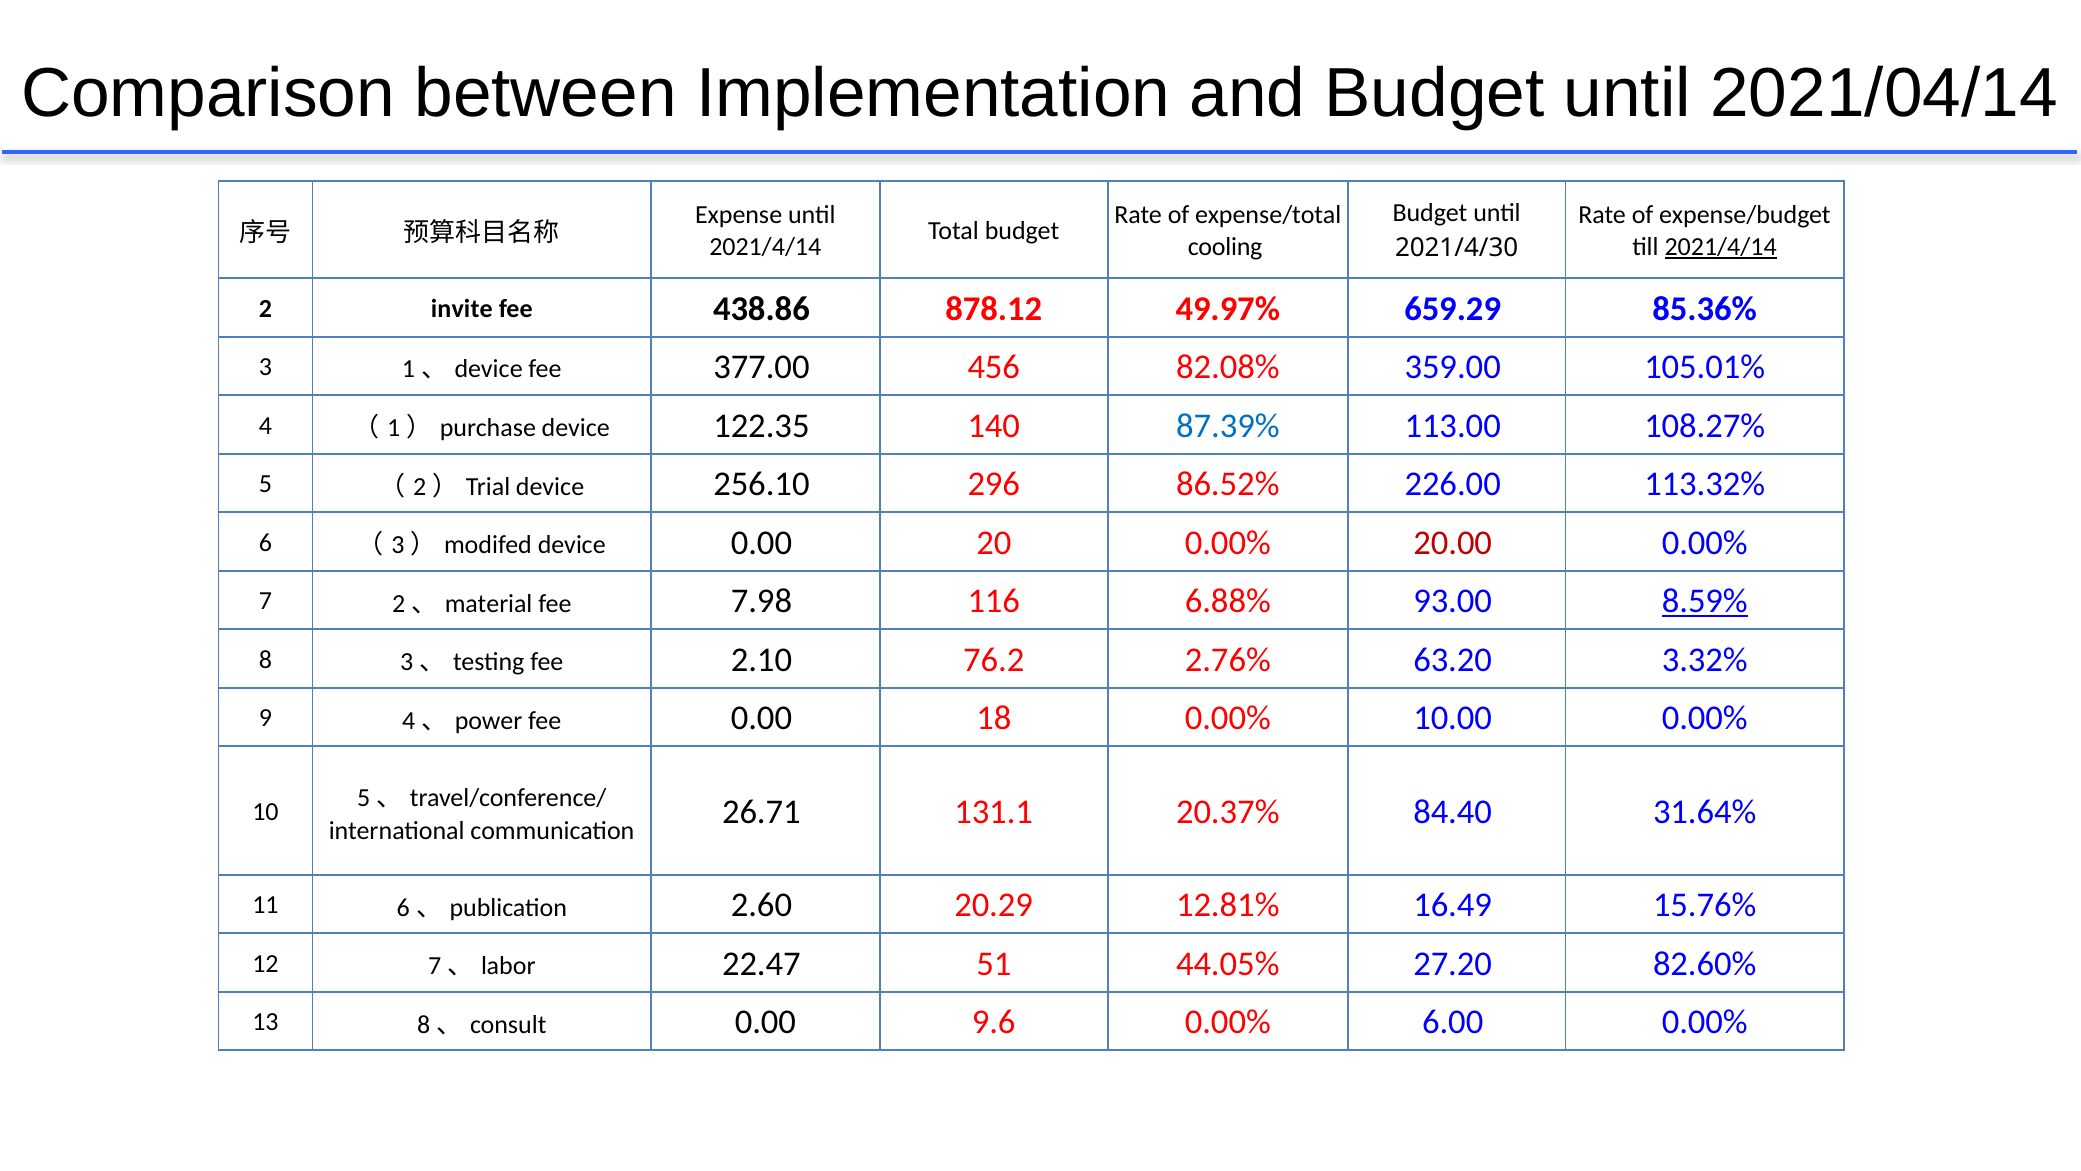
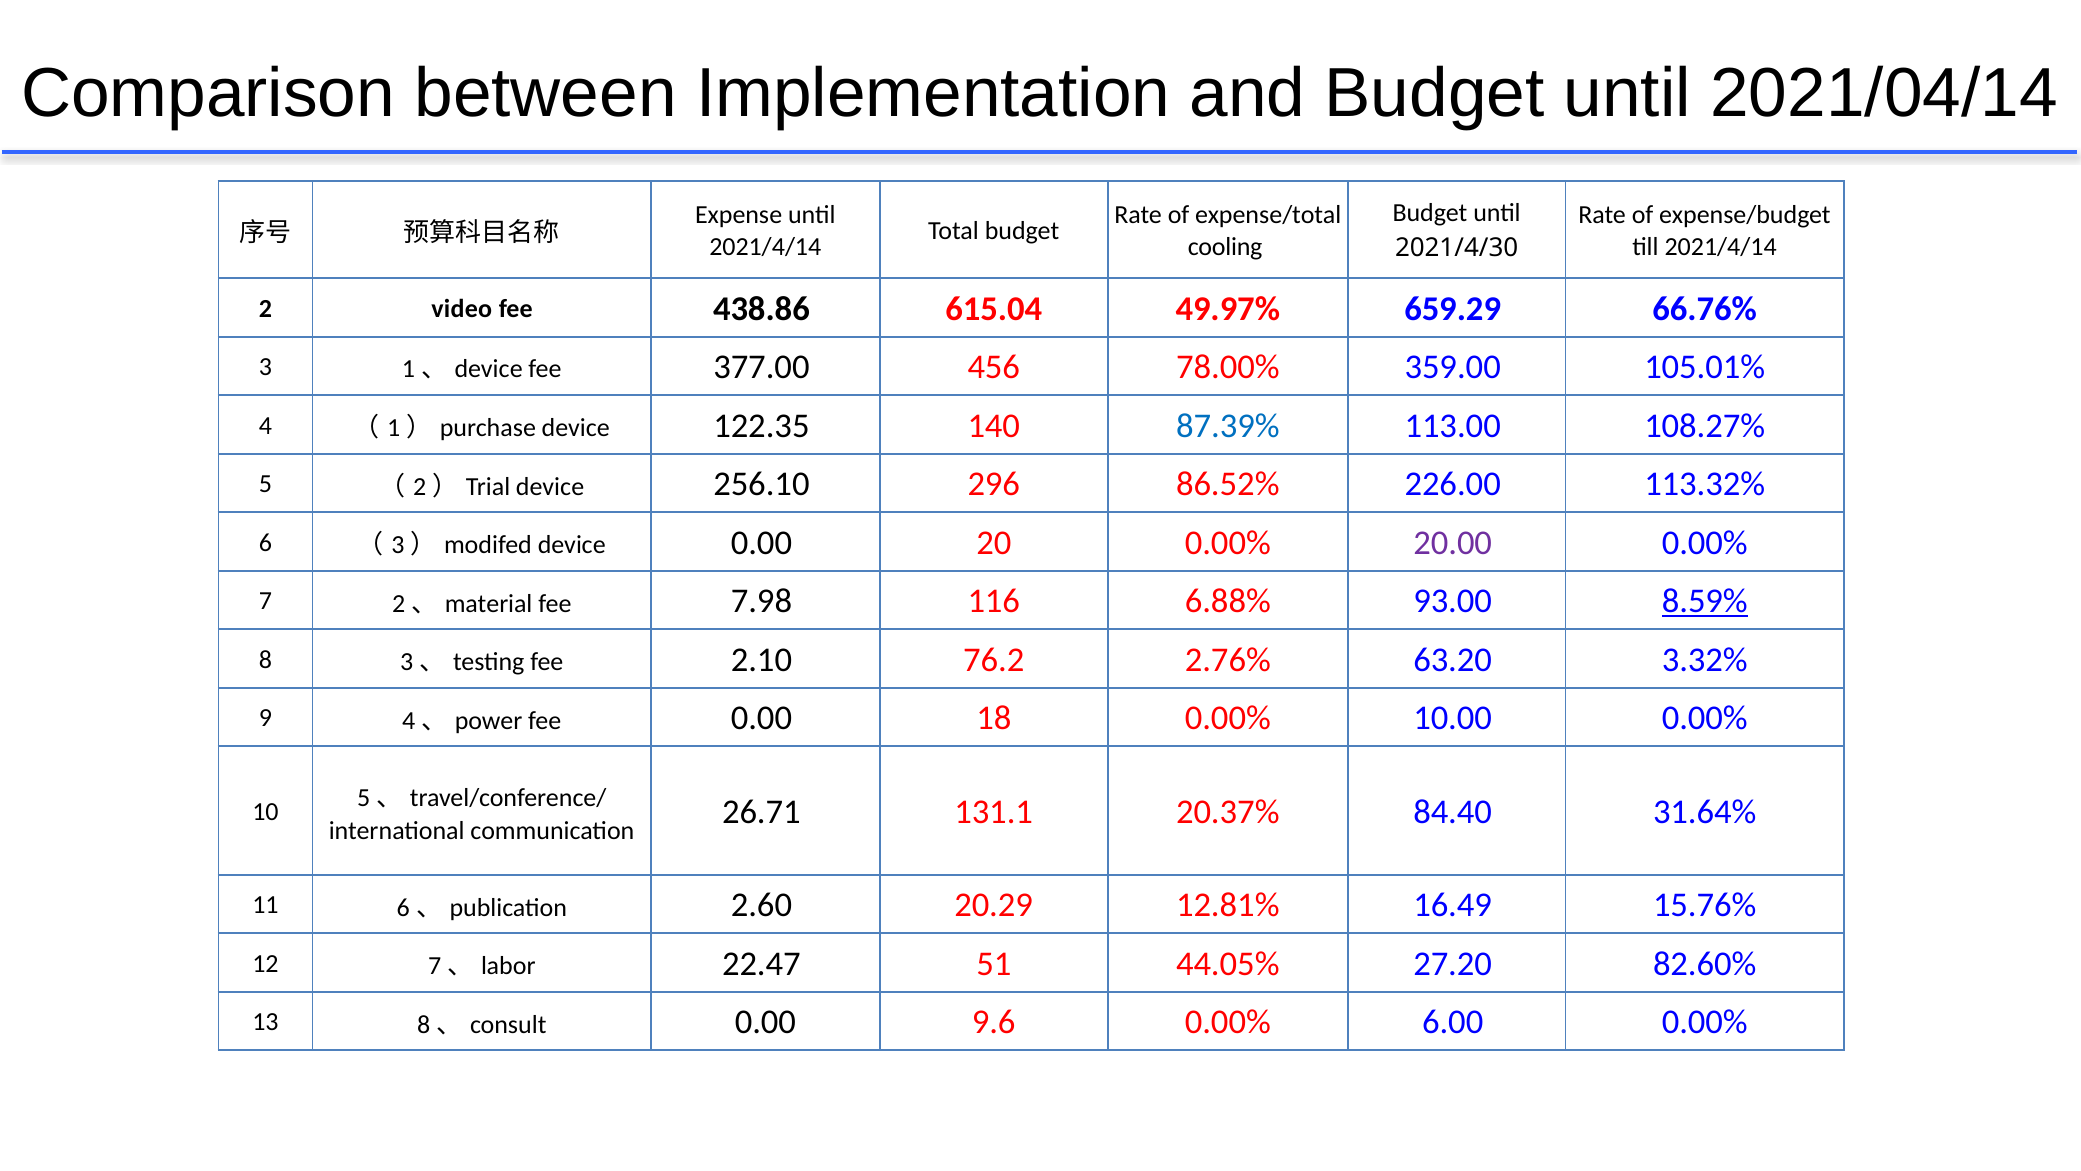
2021/4/14 underline: present -> none (1721, 247)
invite: invite -> video (462, 308)
878.12: 878.12 -> 615.04 (994, 308)
85.36%: 85.36% -> 66.76% (1705, 308)
82.08%: 82.08% -> 78.00% (1228, 367)
20.00 colour: red -> purple (1453, 542)
